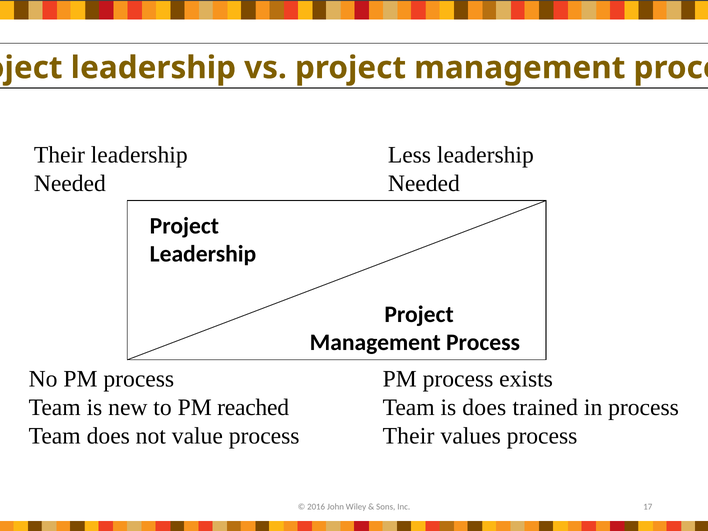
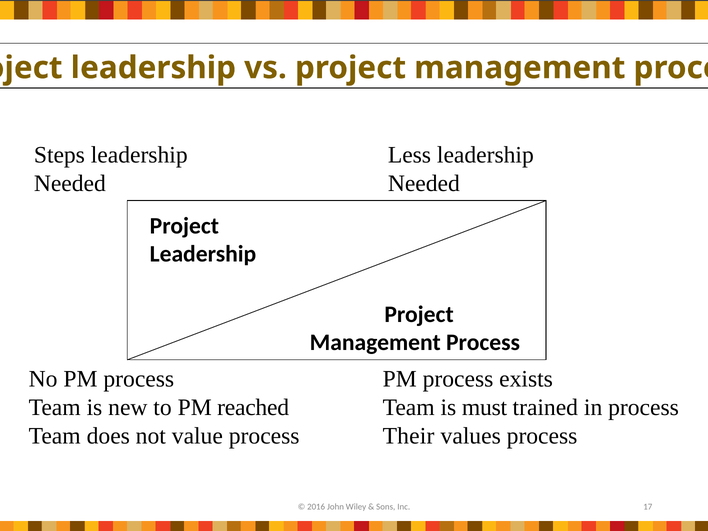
Their: Their -> Steps (59, 155)
is does: does -> must (485, 408)
